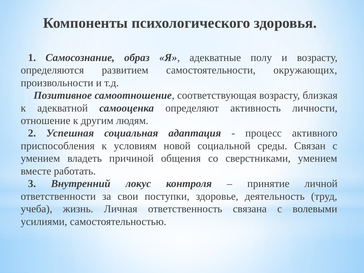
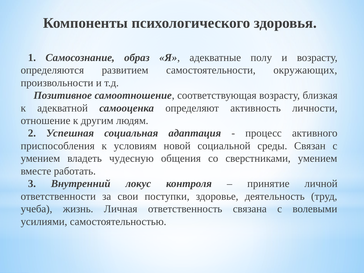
причиной: причиной -> чудесную (131, 158)
